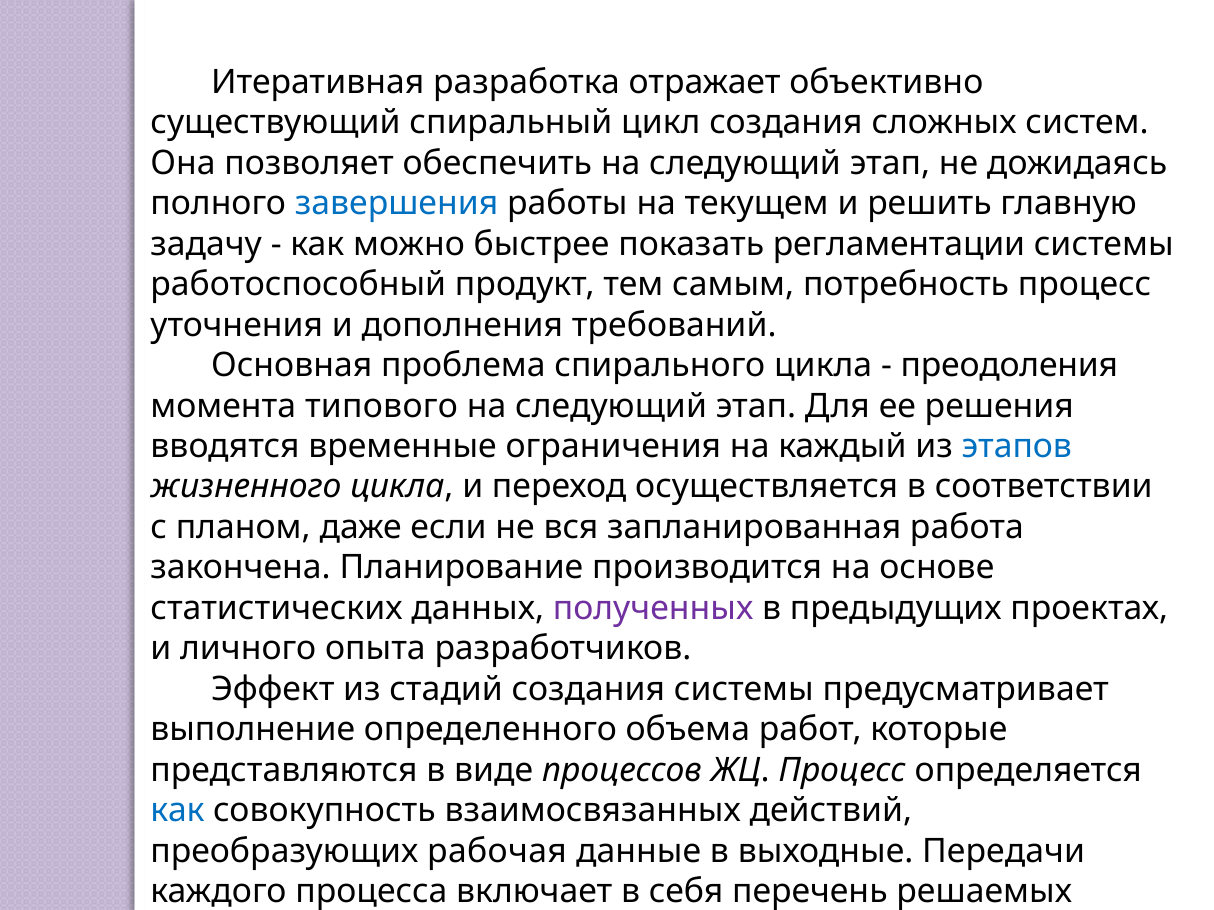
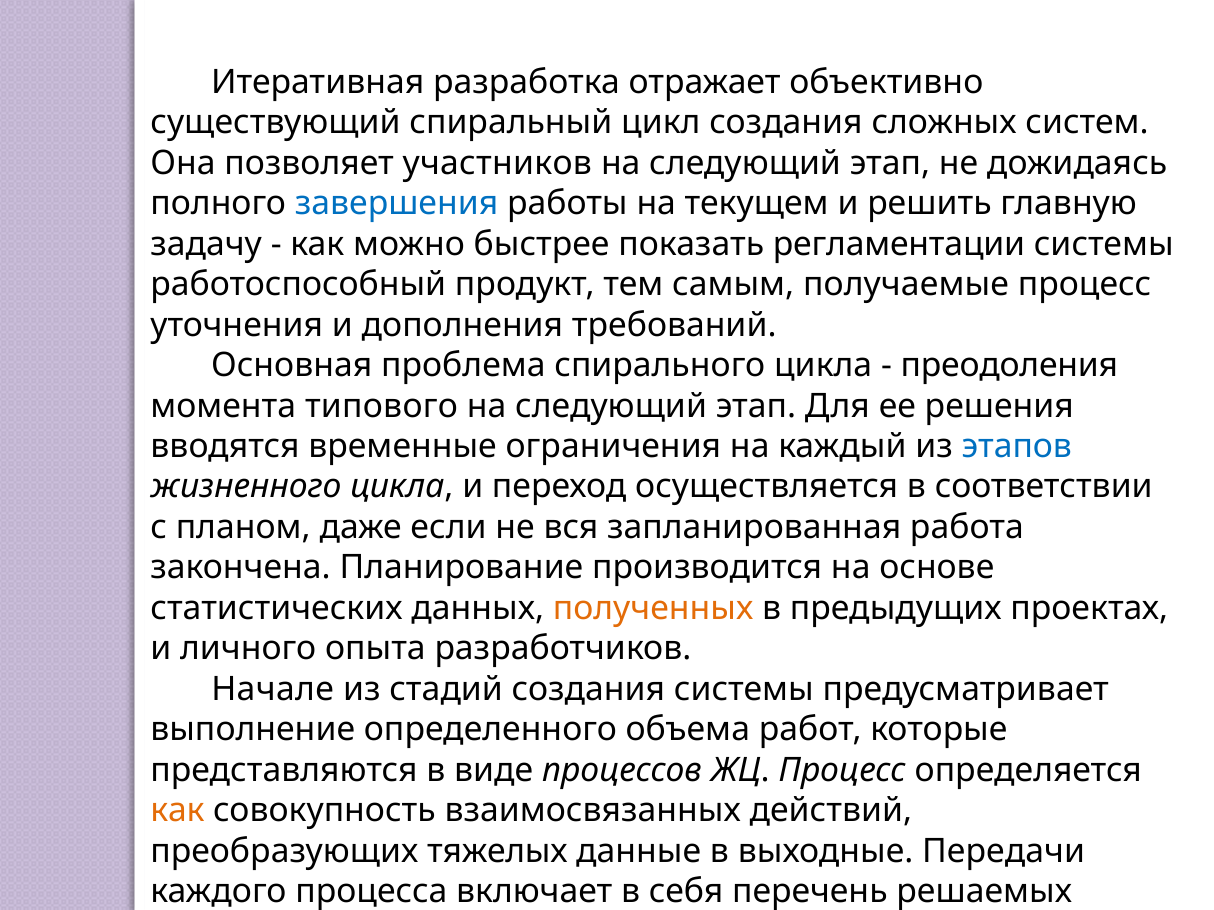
обеспечить: обеспечить -> участников (497, 163)
потребность: потребность -> получаемые (906, 285)
полученных colour: purple -> orange (653, 609)
Эффект: Эффект -> Начале (273, 689)
как colour: blue -> orange (178, 811)
рабочая: рабочая -> тяжелых (497, 851)
